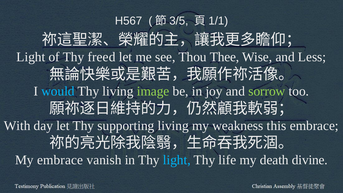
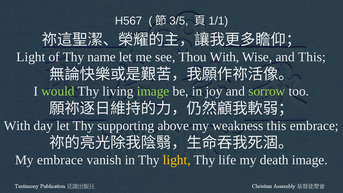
freed: freed -> name (102, 57)
Thou Thee: Thee -> With (225, 57)
and Less: Less -> This (312, 57)
would colour: light blue -> light green (58, 91)
supporting living: living -> above (173, 126)
light colour: light blue -> yellow (177, 160)
death divine: divine -> image (310, 160)
